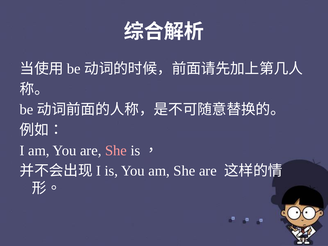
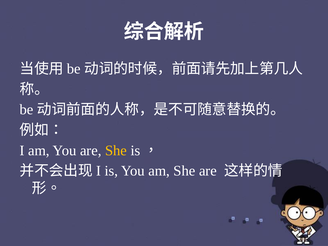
She colour: pink -> yellow (116, 150)
